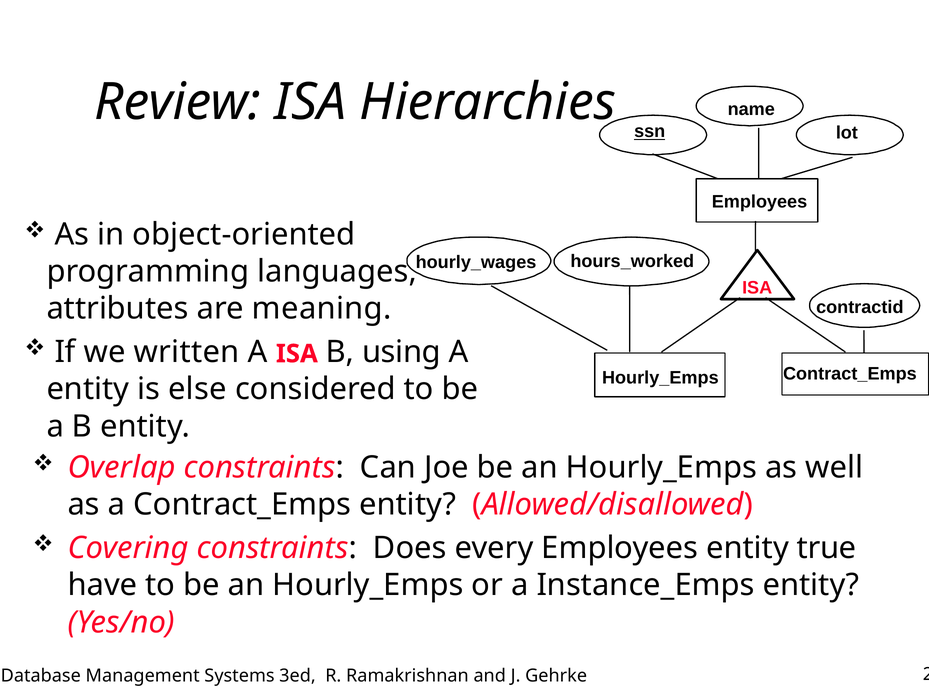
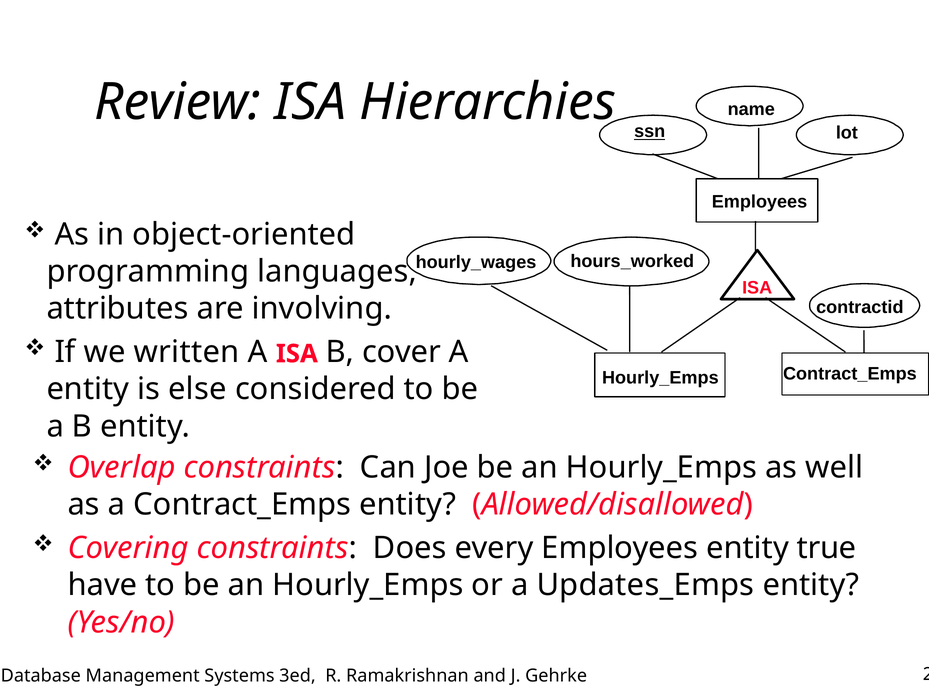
meaning: meaning -> involving (322, 309)
using: using -> cover (401, 352)
Instance_Emps: Instance_Emps -> Updates_Emps (645, 585)
